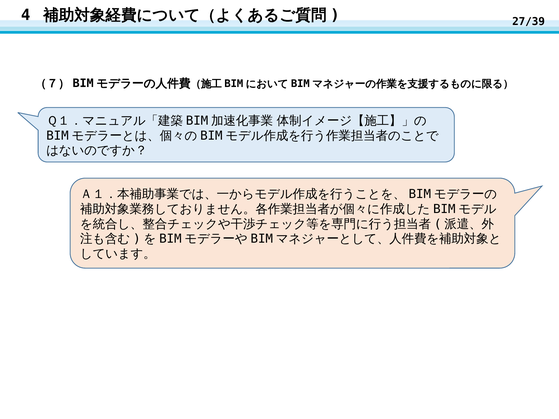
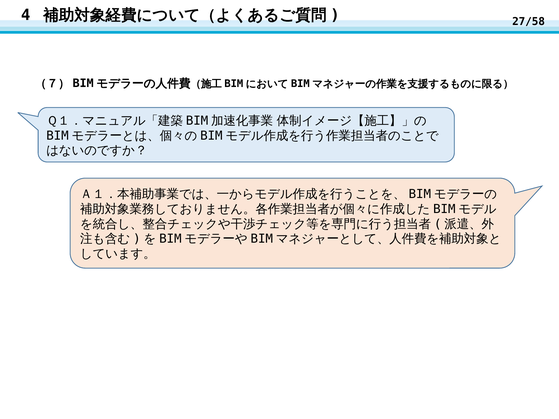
27/39: 27/39 -> 27/58 (529, 22)
